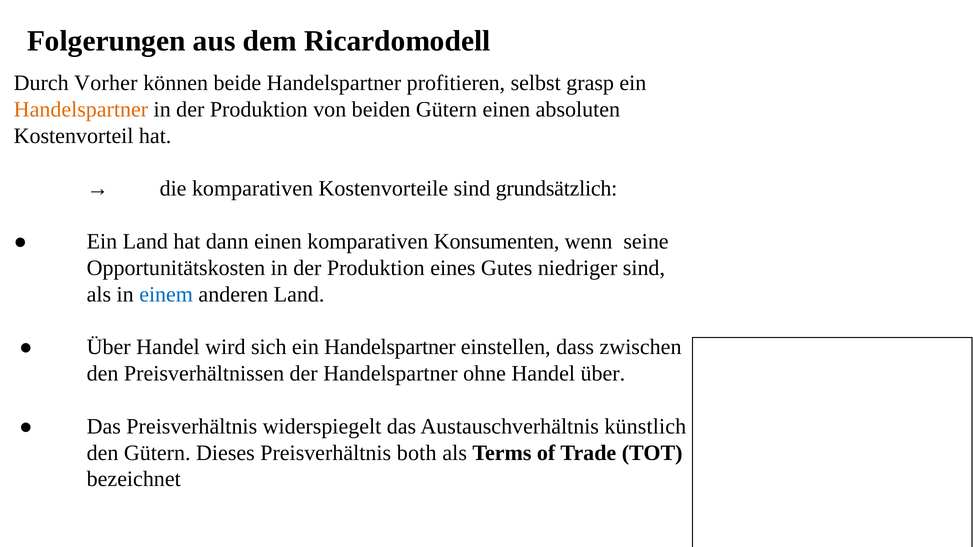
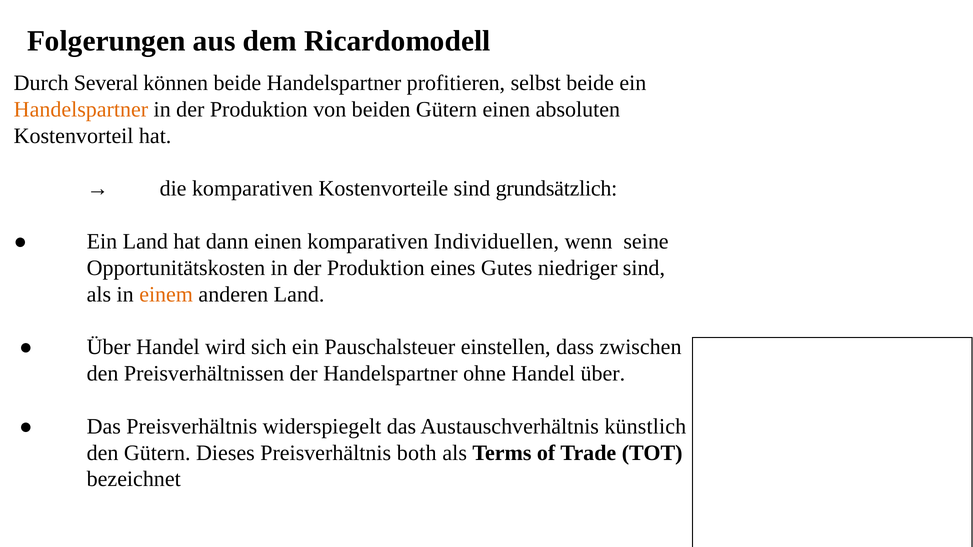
Vorher: Vorher -> Several (106, 83)
selbst grasp: grasp -> beide (590, 83)
Konsumenten: Konsumenten -> Individuellen (496, 242)
einem colour: blue -> orange (166, 294)
sich ein Handelspartner: Handelspartner -> Pauschalsteuer (390, 347)
